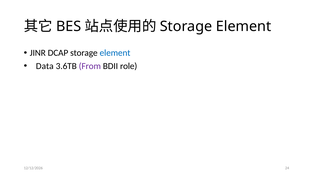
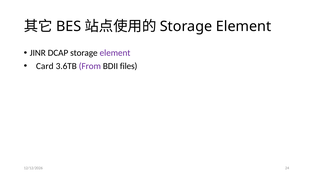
element colour: blue -> purple (115, 53)
Data: Data -> Card (45, 66)
role: role -> files (129, 66)
